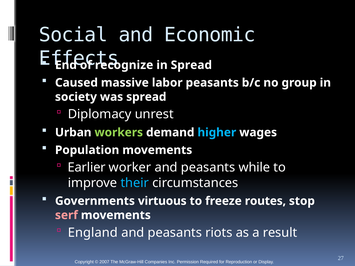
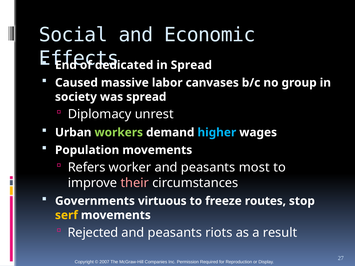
recognize: recognize -> dedicated (124, 65)
labor peasants: peasants -> canvases (212, 83)
Earlier: Earlier -> Refers (87, 168)
while: while -> most (254, 168)
their colour: light blue -> pink (135, 183)
serf colour: pink -> yellow (66, 215)
England: England -> Rejected (93, 233)
